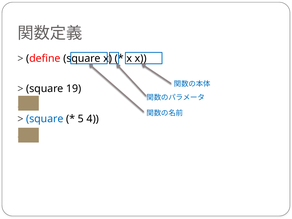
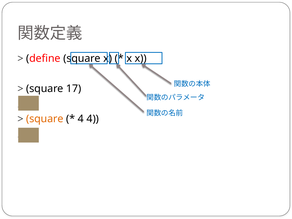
19: 19 -> 17 (74, 89)
square colour: blue -> orange (45, 119)
5: 5 -> 4 (81, 119)
